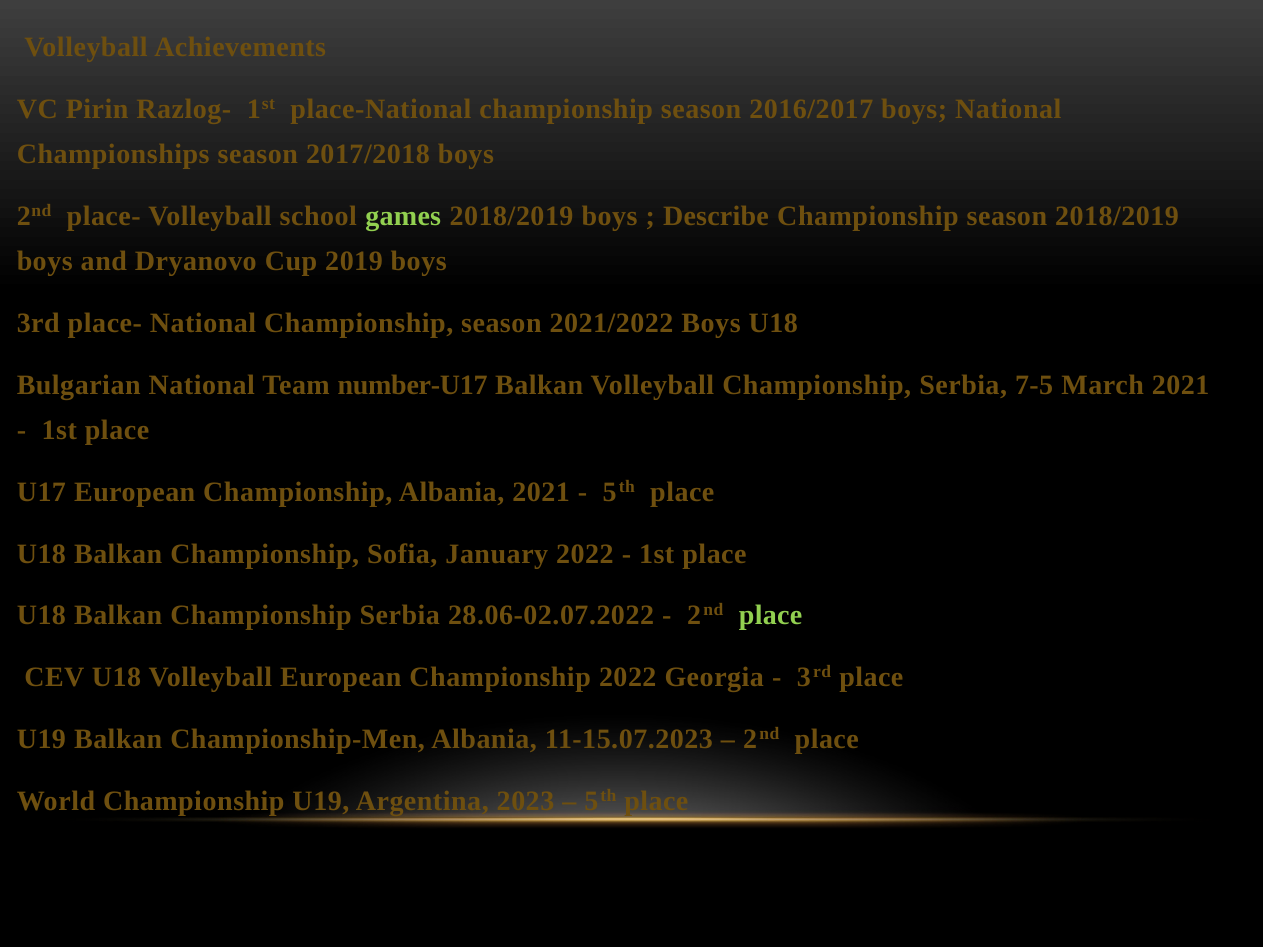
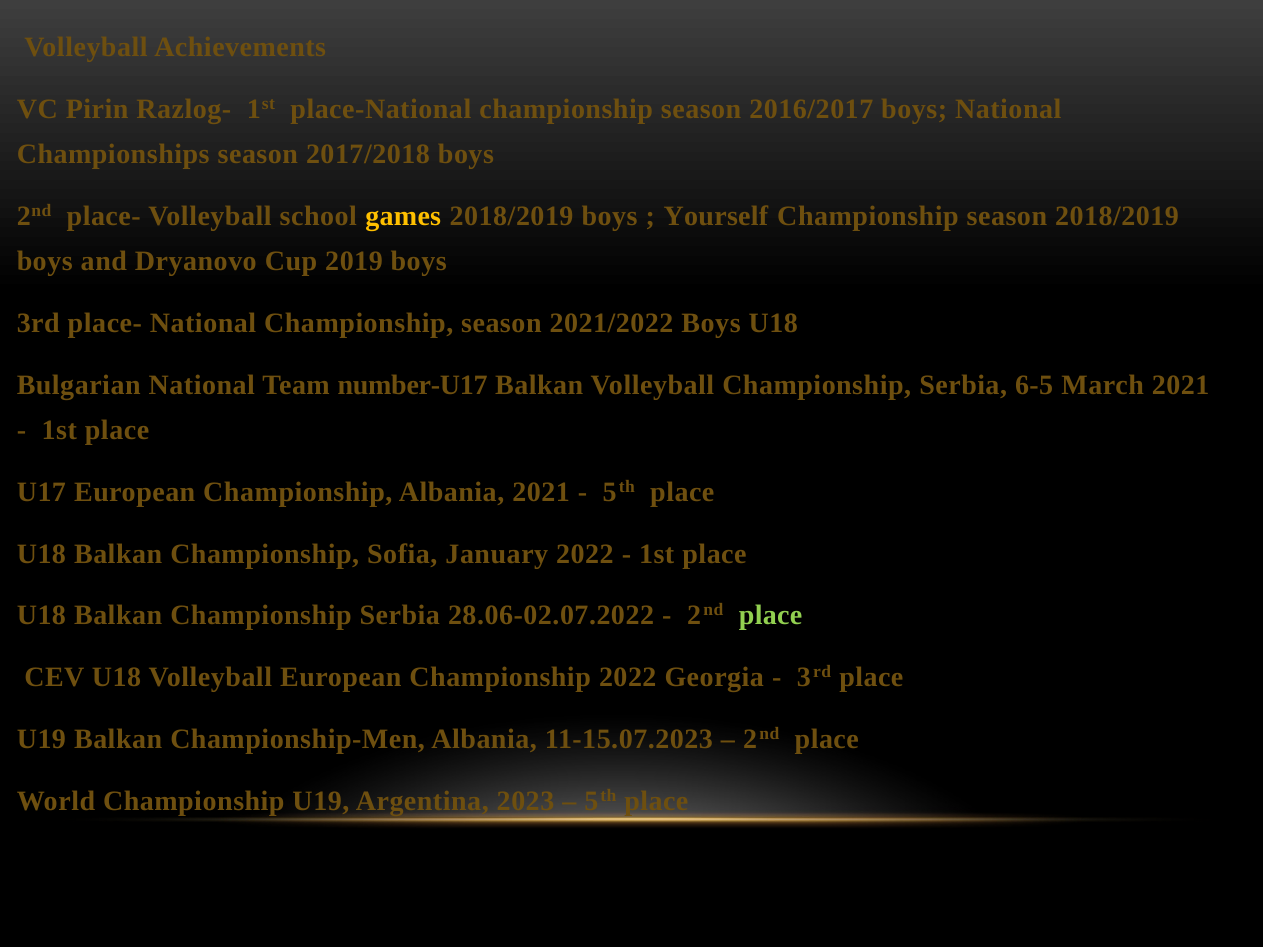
games colour: light green -> yellow (403, 216)
Describe: Describe -> Yourself (716, 216)
7-5: 7-5 -> 6-5 (1034, 385)
